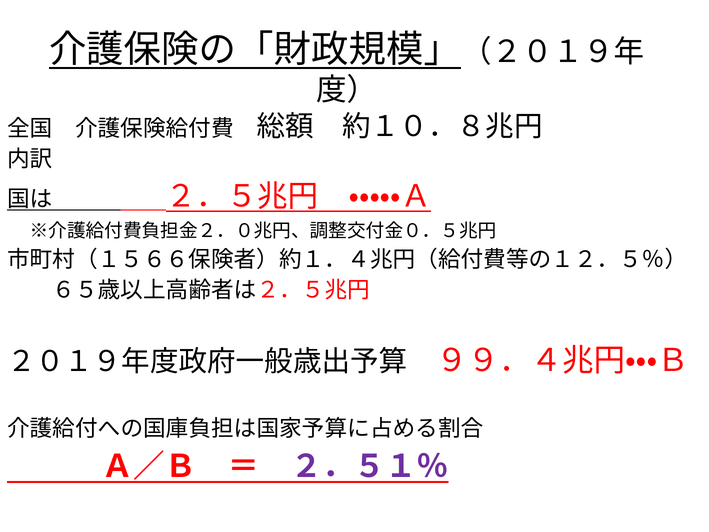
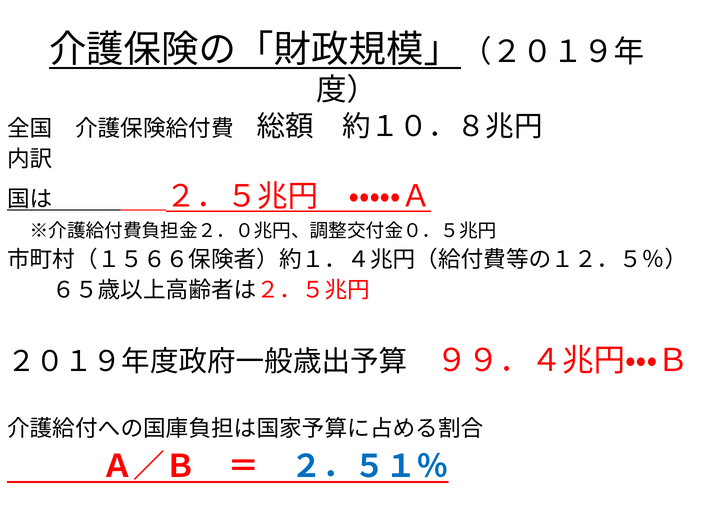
２．５１％ colour: purple -> blue (370, 467)
